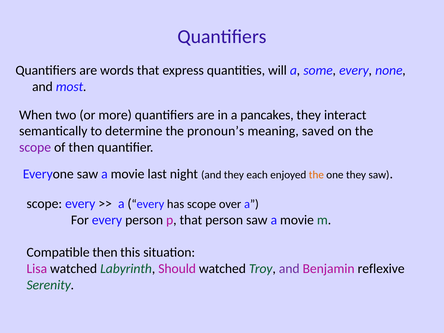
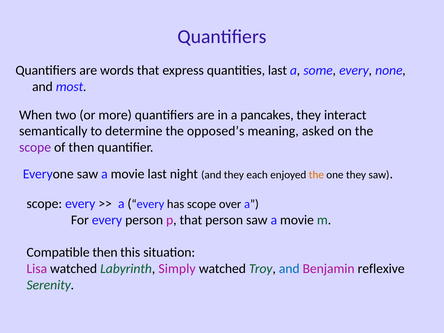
quantities will: will -> last (277, 70)
pronoun’s: pronoun’s -> opposed’s (216, 131)
saved: saved -> asked (318, 131)
Should: Should -> Simply (177, 269)
and colour: purple -> blue (289, 269)
